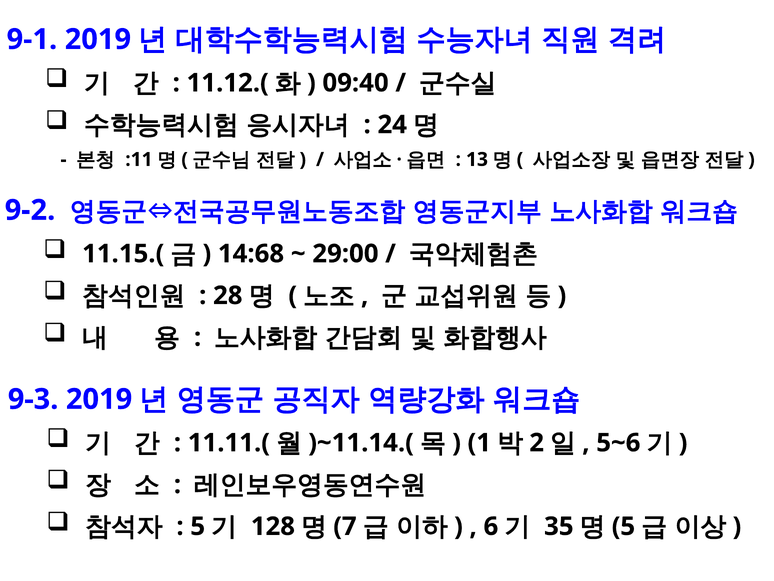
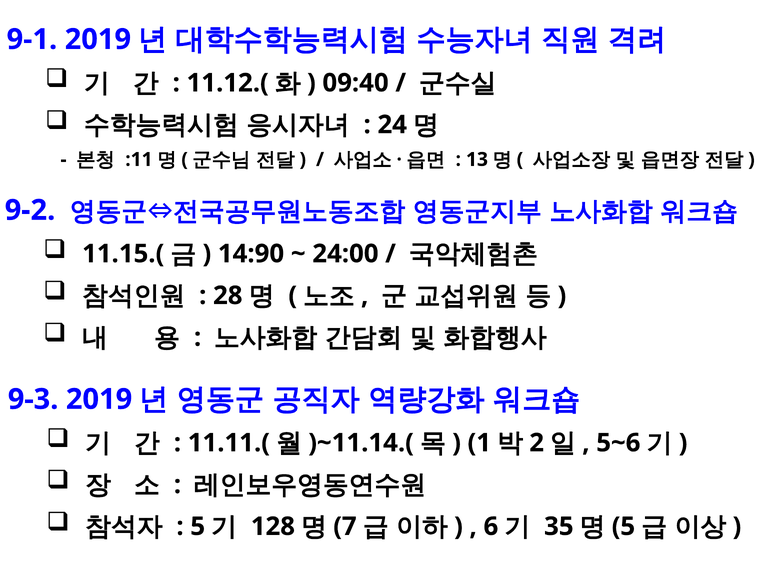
14:68: 14:68 -> 14:90 (251, 254)
29:00: 29:00 -> 24:00 (345, 254)
